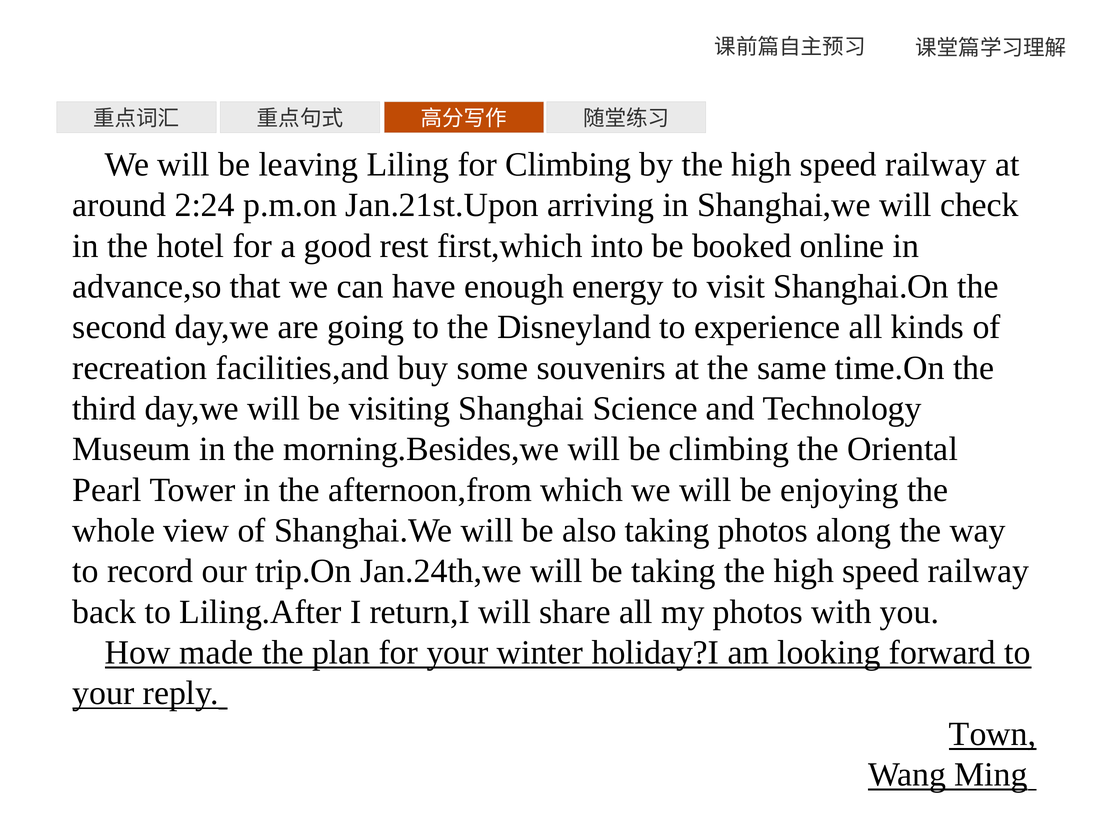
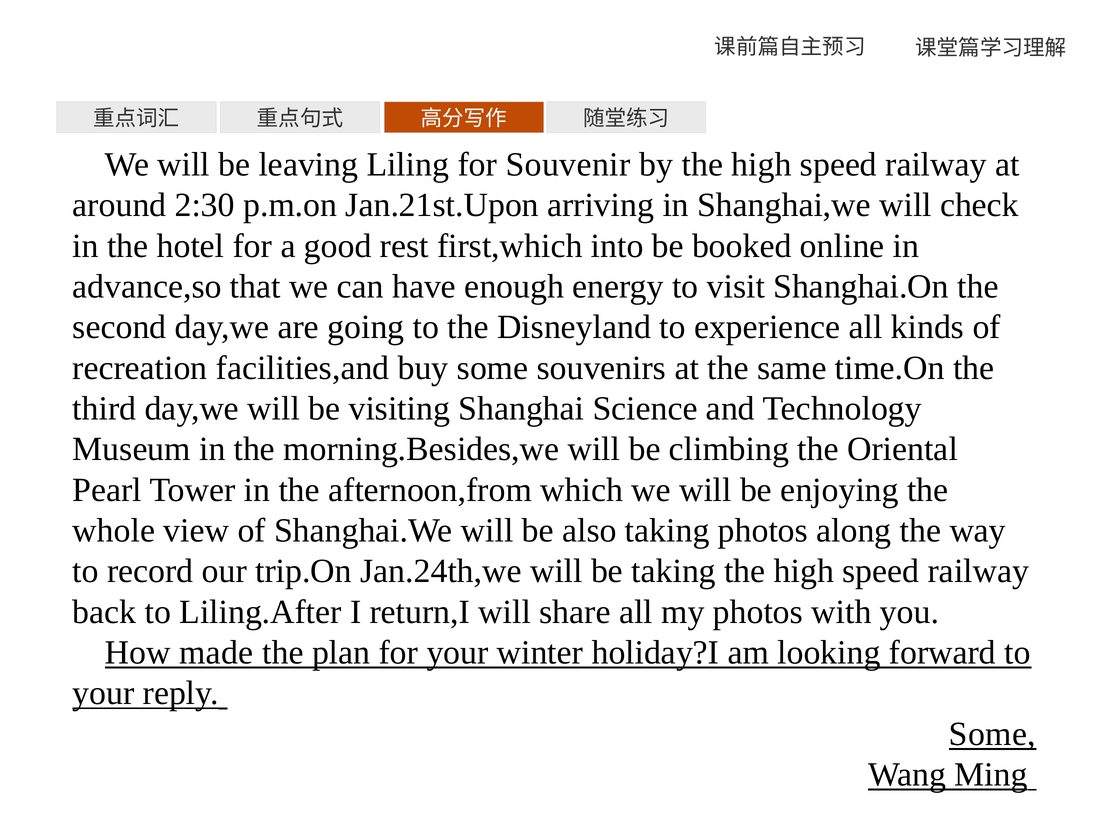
for Climbing: Climbing -> Souvenir (568, 165)
2:24: 2:24 -> 2:30 (205, 205)
Town: Town -> Some (992, 734)
